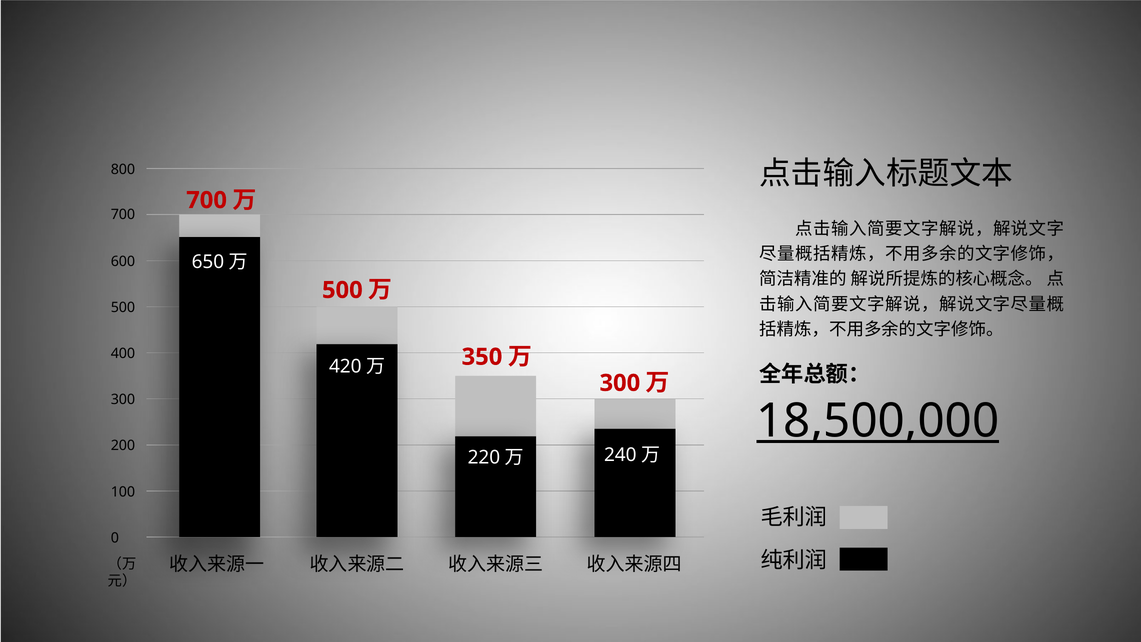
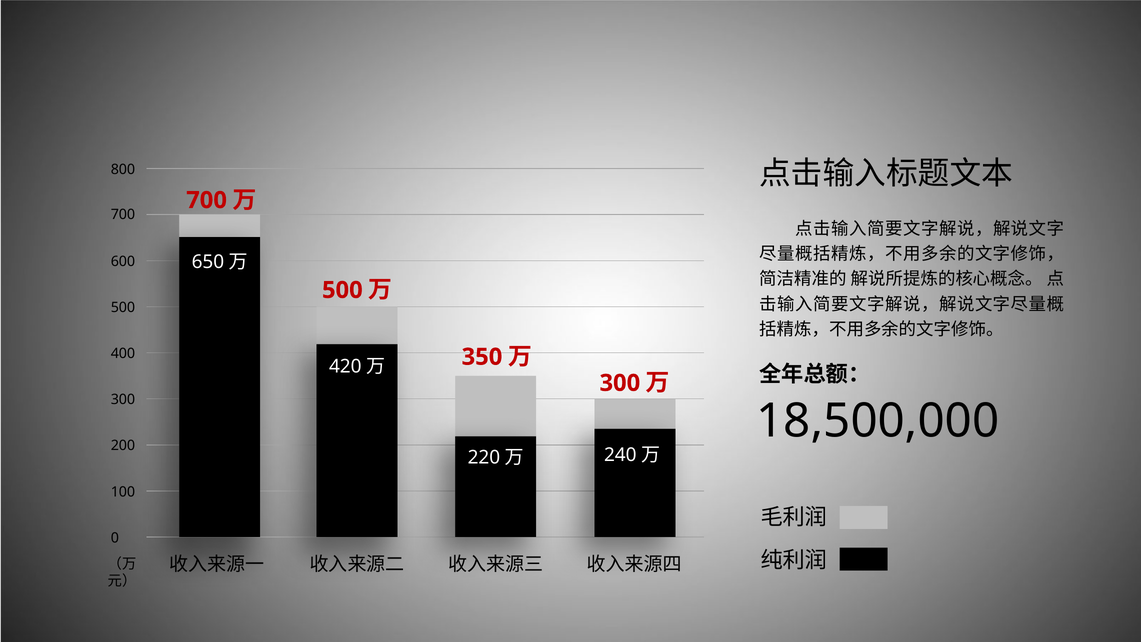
18,500,000 underline: present -> none (878, 421)
